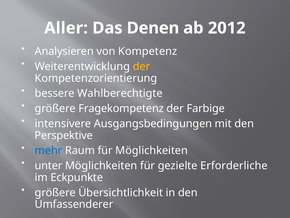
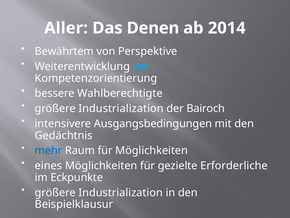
2012: 2012 -> 2014 (227, 28)
Analysieren: Analysieren -> Bewährtem (64, 51)
Kompetenz: Kompetenz -> Perspektive (148, 51)
der colour: yellow -> light blue (141, 66)
Fragekompetenz: Fragekompetenz -> Industrialization (121, 108)
Farbige: Farbige -> Bairoch (206, 108)
Perspektive: Perspektive -> Gedächtnis (64, 135)
unter: unter -> eines (48, 165)
Übersichtlichkeit: Übersichtlichkeit -> Industrialization (121, 192)
Umfassenderer: Umfassenderer -> Beispielklausur (74, 204)
